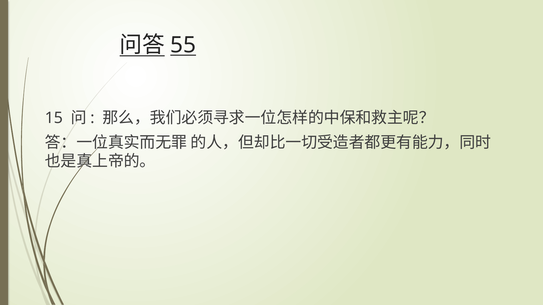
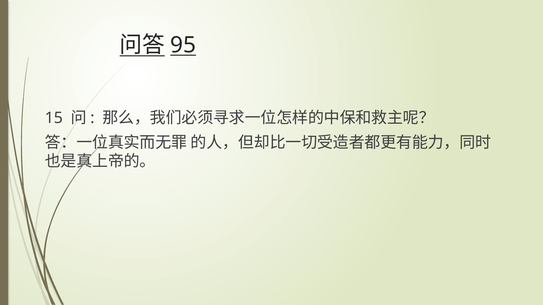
55: 55 -> 95 (183, 45)
